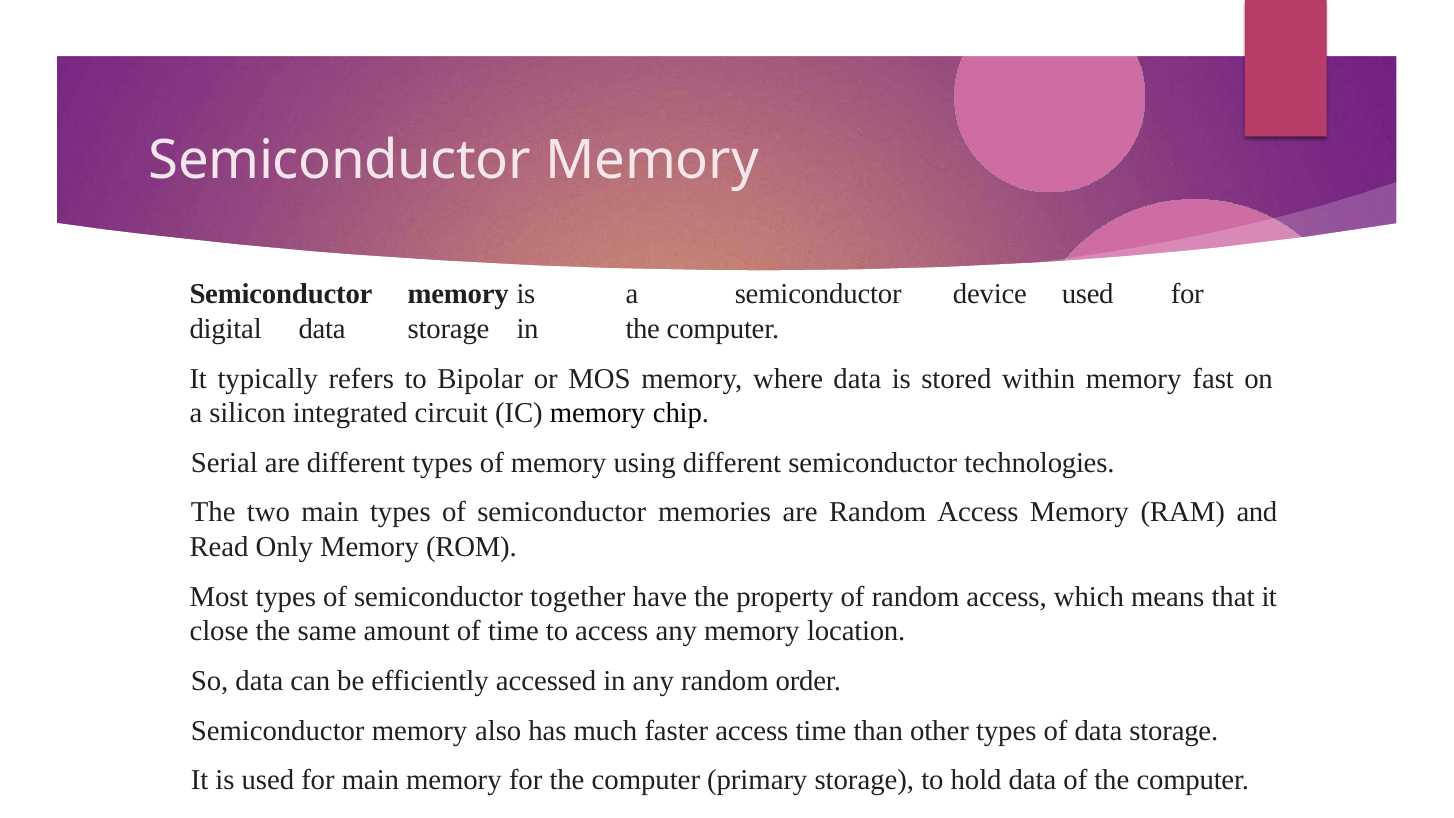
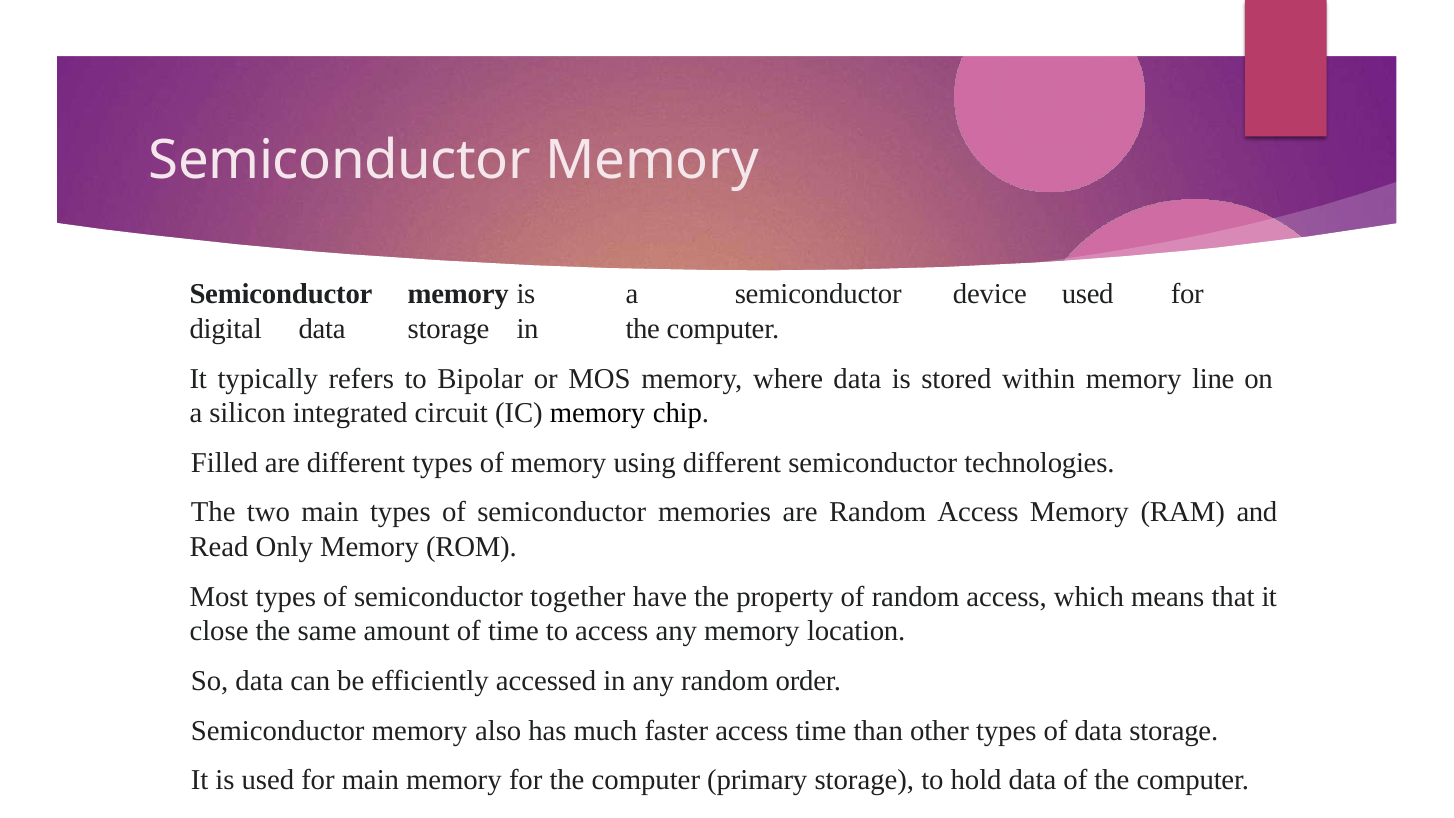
fast: fast -> line (1213, 378)
Serial: Serial -> Filled (224, 463)
